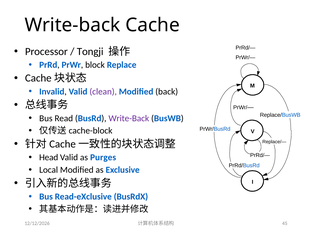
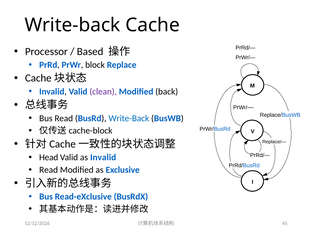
Tongji: Tongji -> Based (90, 51)
Write-Back colour: purple -> blue (129, 118)
as Purges: Purges -> Invalid (103, 157)
Local: Local -> Read (49, 170)
